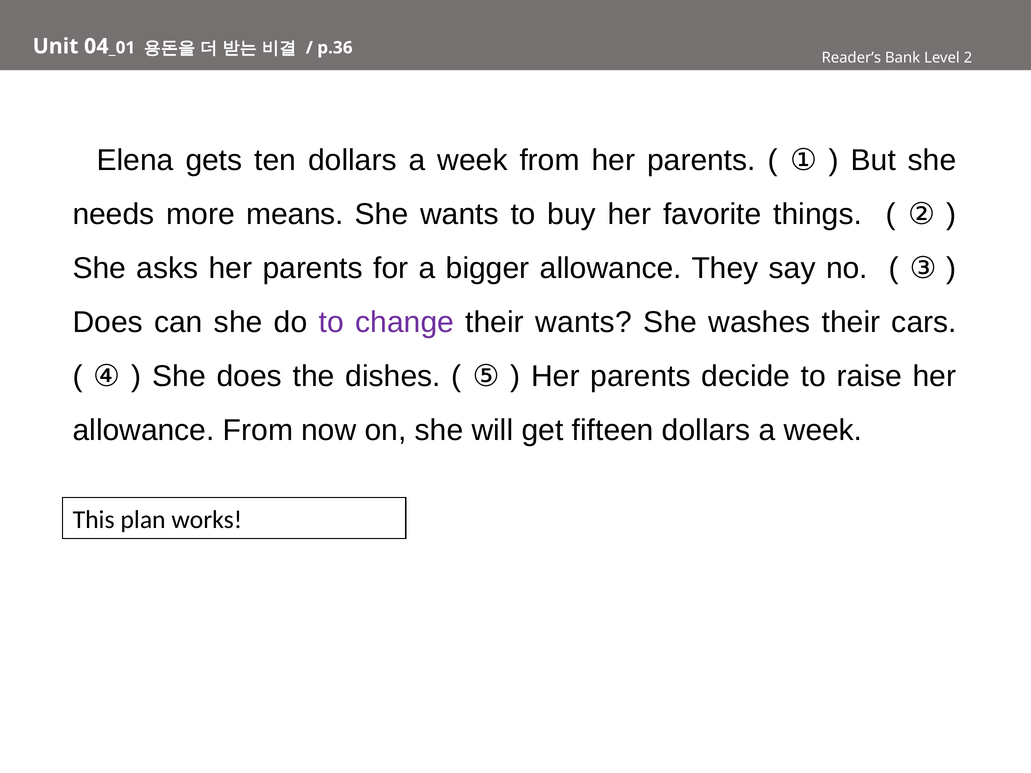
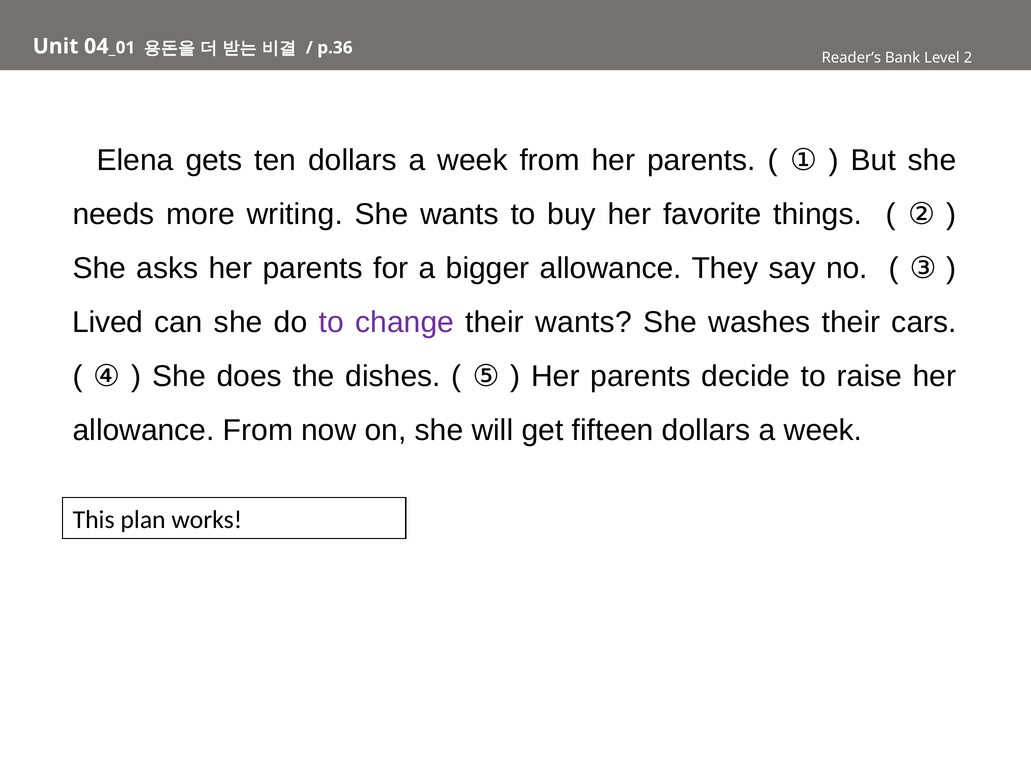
means: means -> writing (295, 214)
Does: Does -> Lived (108, 322)
